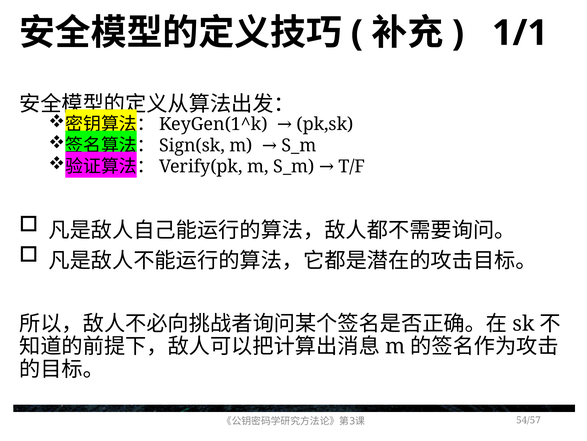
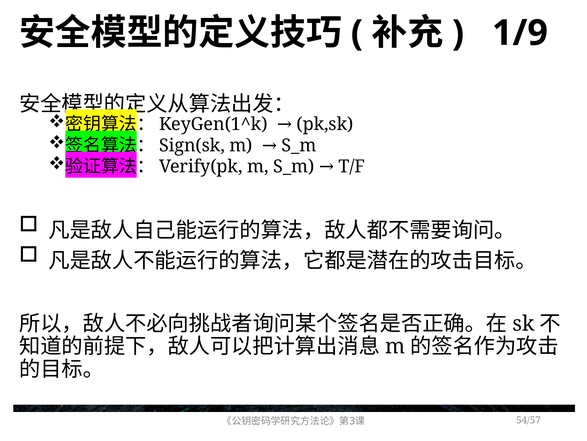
1/1: 1/1 -> 1/9 (520, 33)
